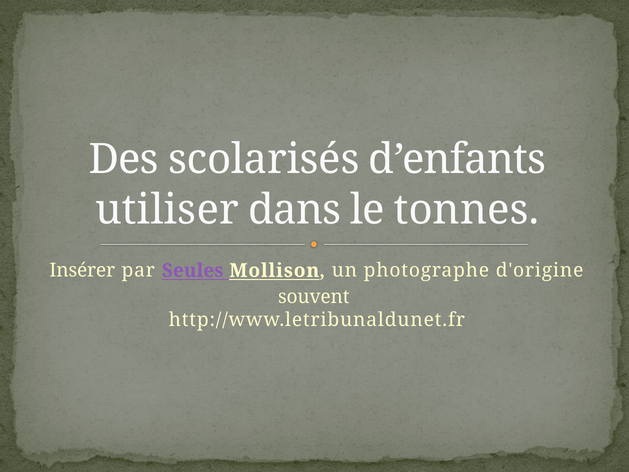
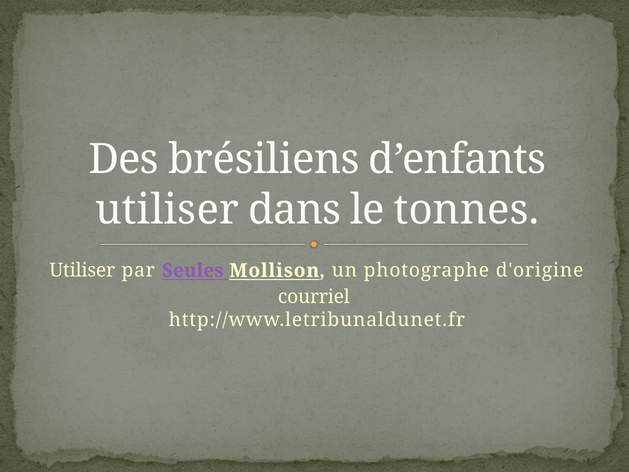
scolarisés: scolarisés -> brésiliens (264, 159)
Insérer: Insérer -> Utiliser (82, 270)
souvent: souvent -> courriel (314, 297)
